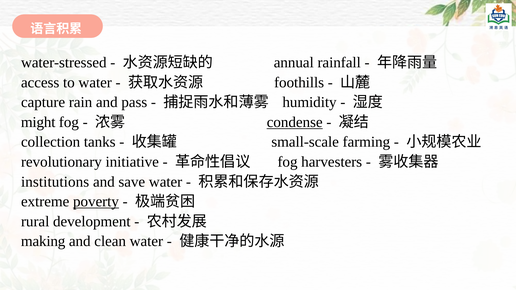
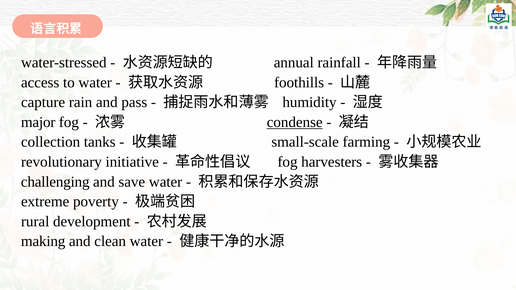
might: might -> major (38, 122)
institutions: institutions -> challenging (55, 182)
poverty underline: present -> none (96, 202)
